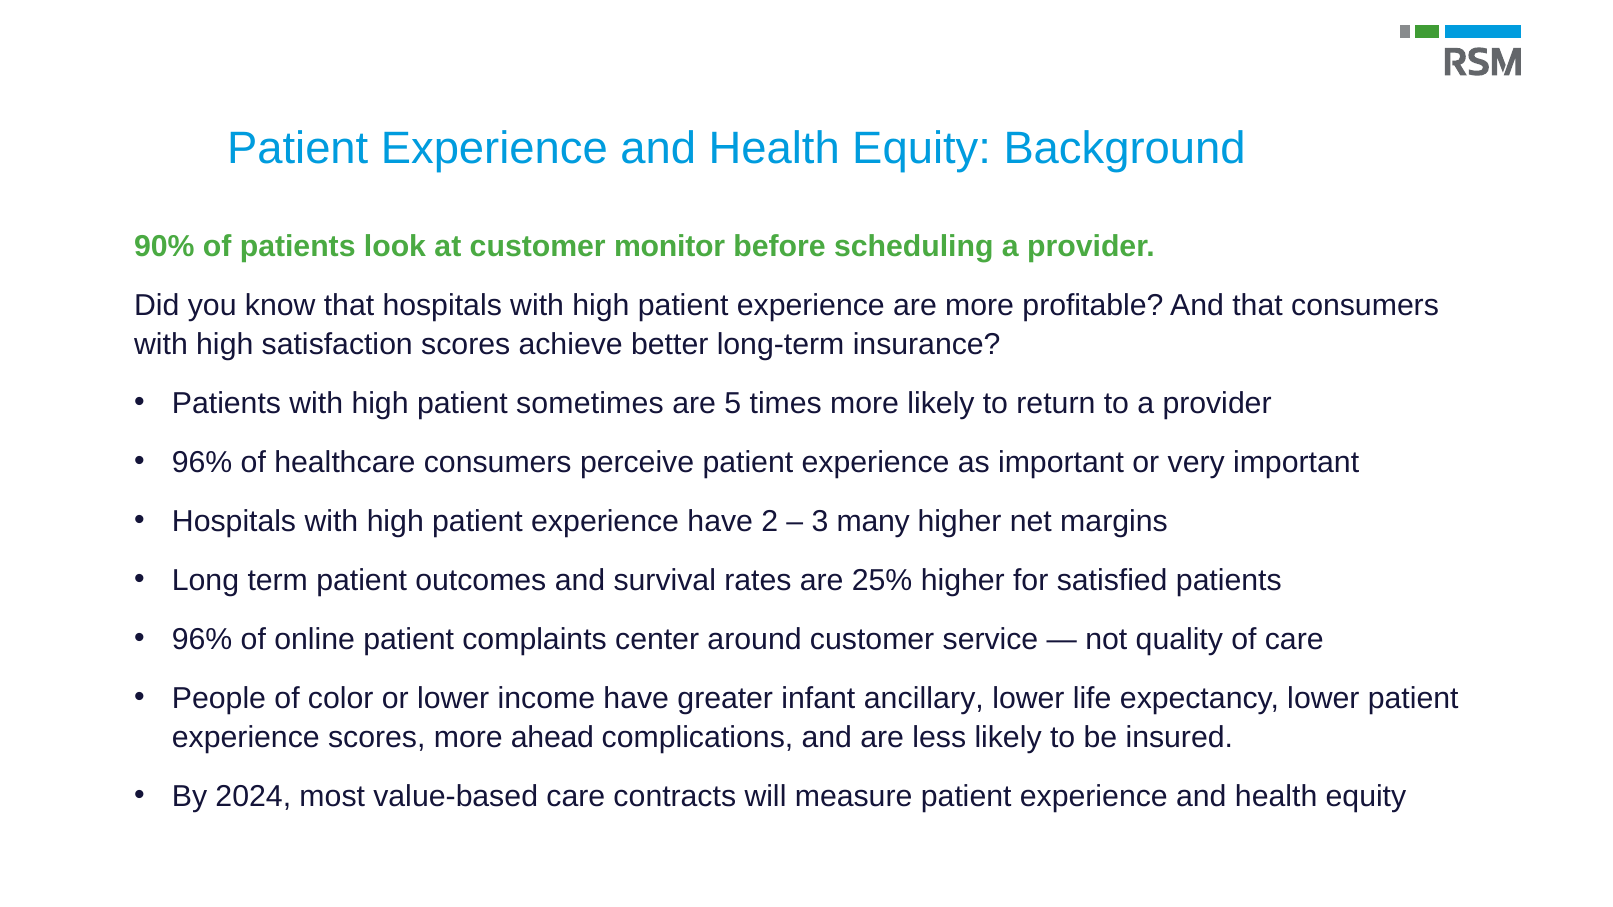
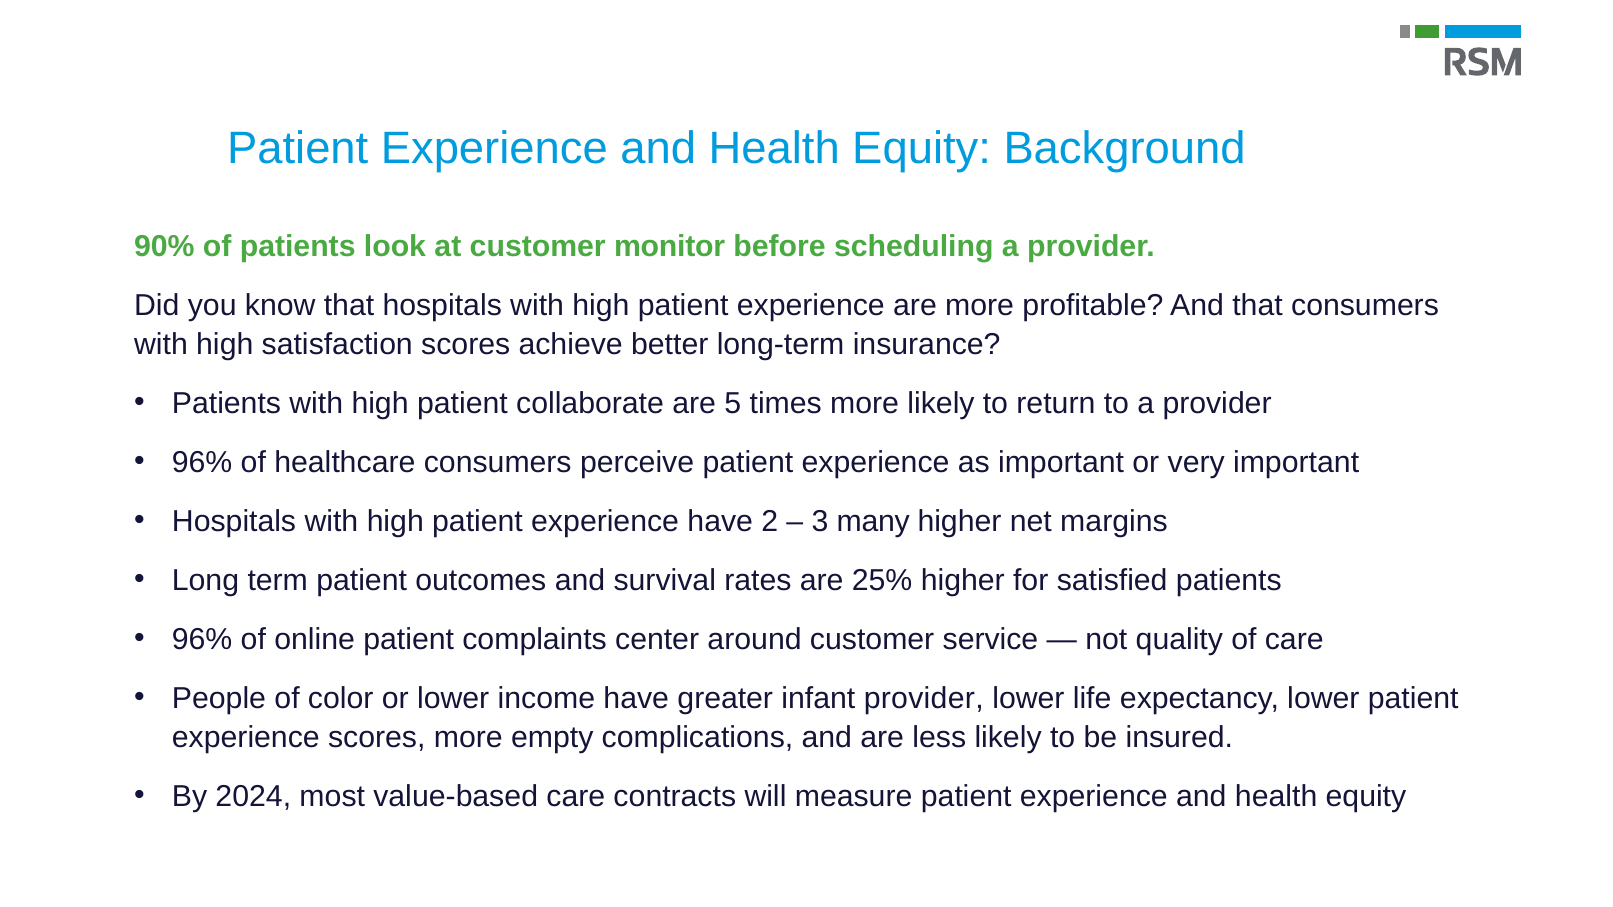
sometimes: sometimes -> collaborate (590, 403)
infant ancillary: ancillary -> provider (924, 699)
ahead: ahead -> empty (552, 737)
